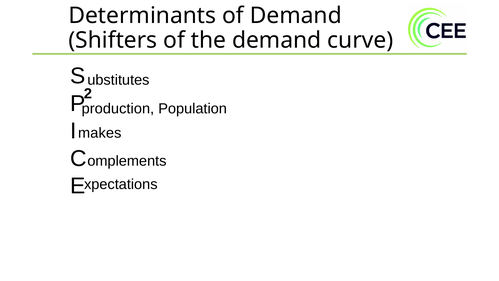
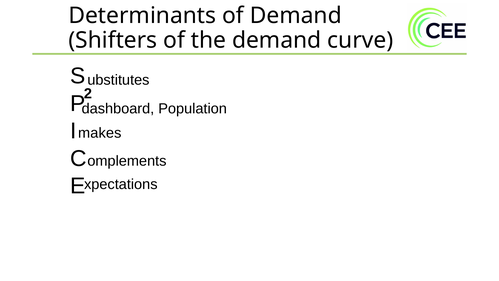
production: production -> dashboard (118, 109)
